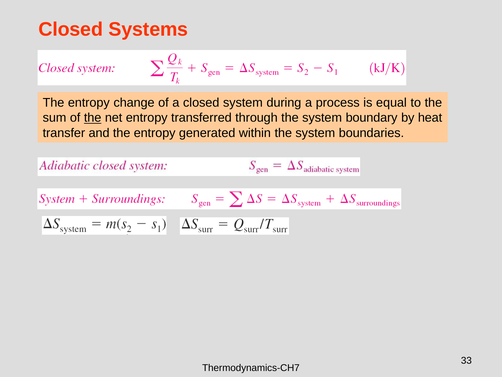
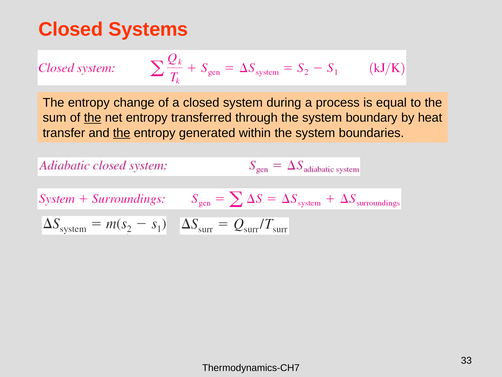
the underline: none -> present (122, 133)
